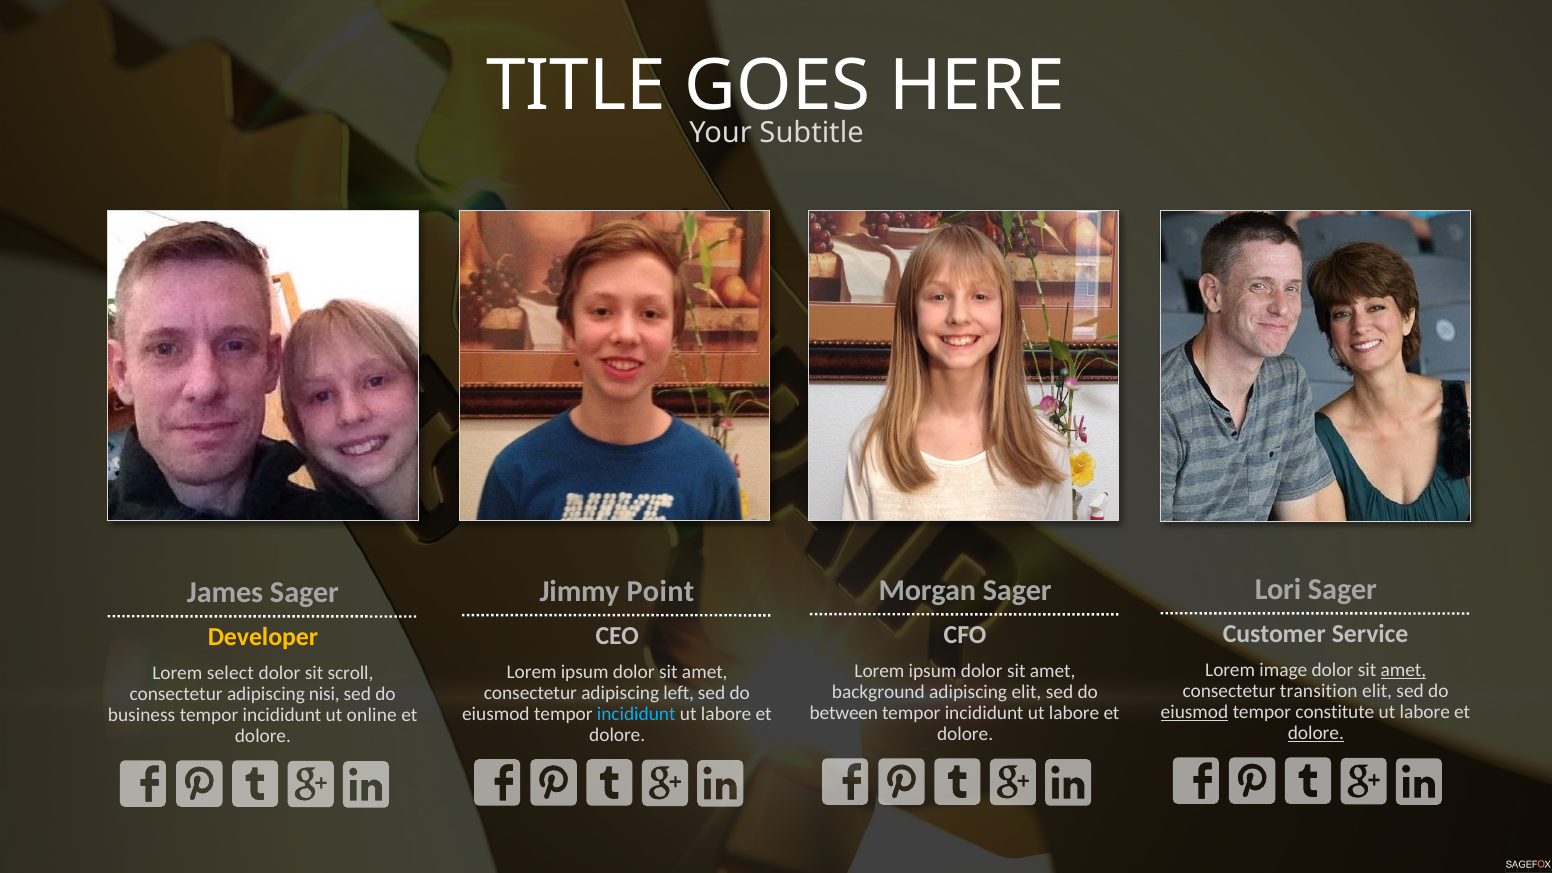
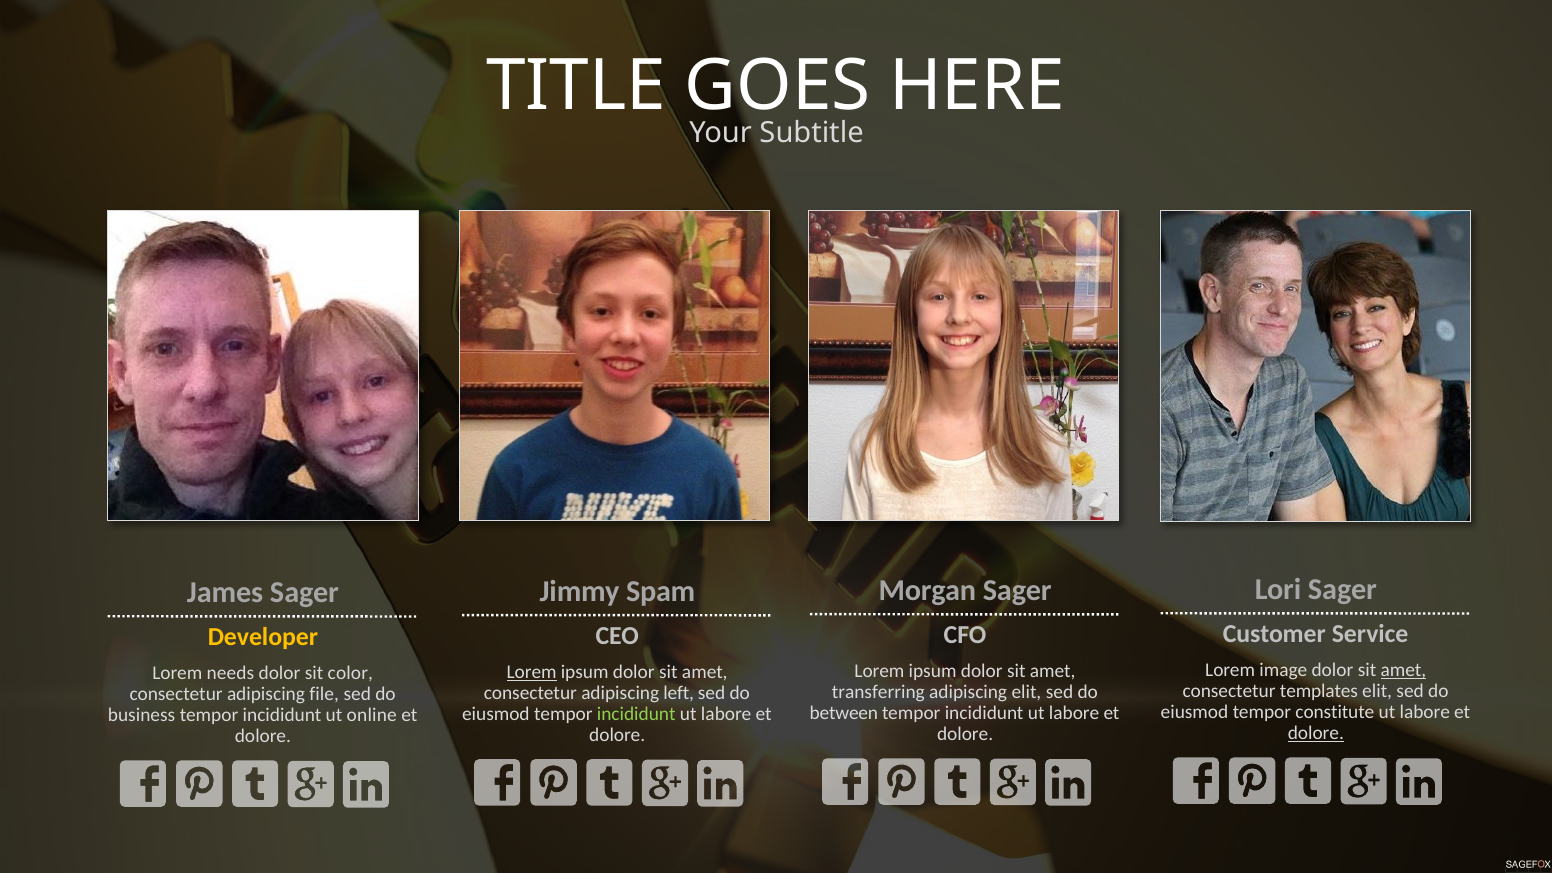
Point: Point -> Spam (661, 591)
Lorem underline: none -> present (532, 672)
select: select -> needs (230, 673)
scroll: scroll -> color (350, 673)
transition: transition -> templates (1319, 691)
background: background -> transferring (878, 692)
nisi: nisi -> file (324, 694)
eiusmod underline: present -> none (1194, 712)
incididunt colour: light blue -> light green (636, 714)
